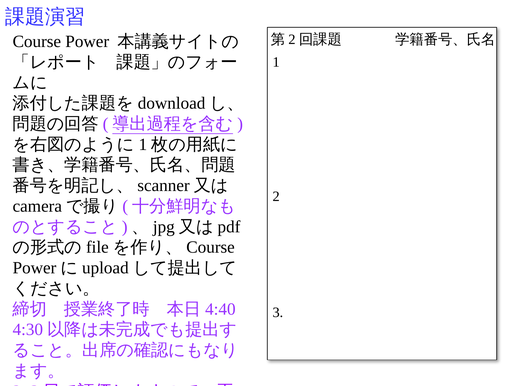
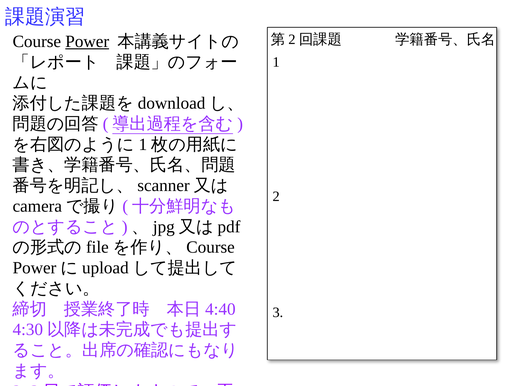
Power underline: none -> present (87, 41)
